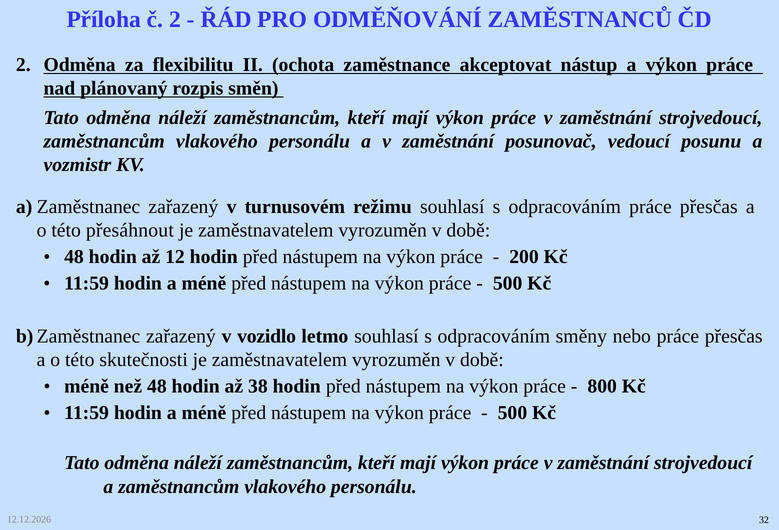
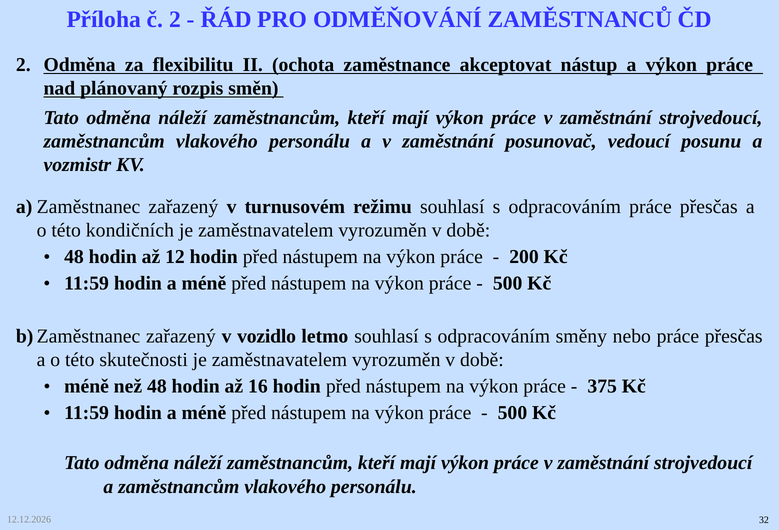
přesáhnout: přesáhnout -> kondičních (130, 230)
38: 38 -> 16 (258, 386)
800: 800 -> 375 (602, 386)
